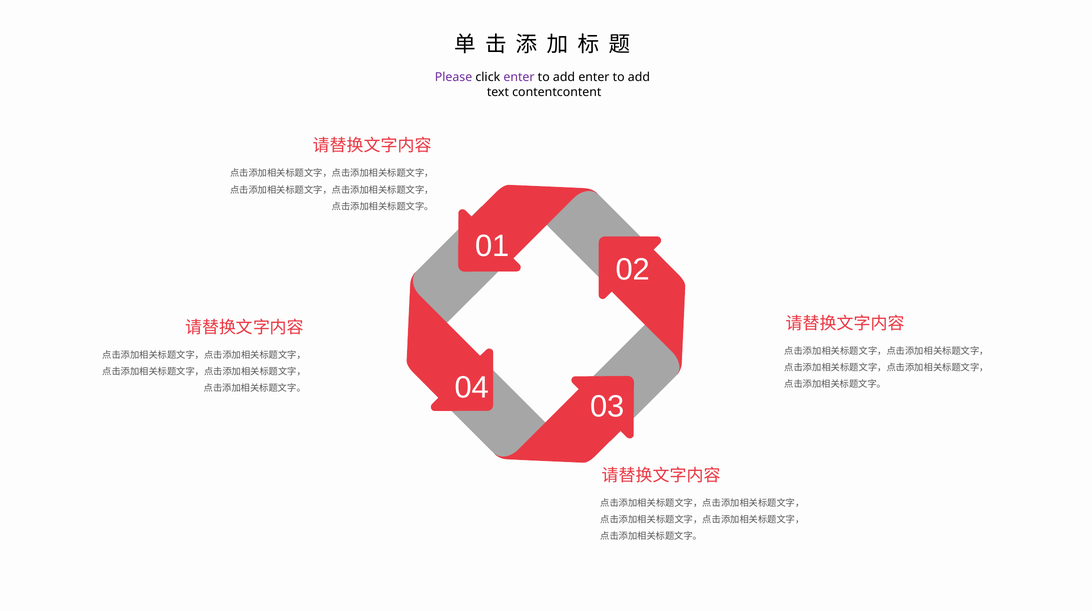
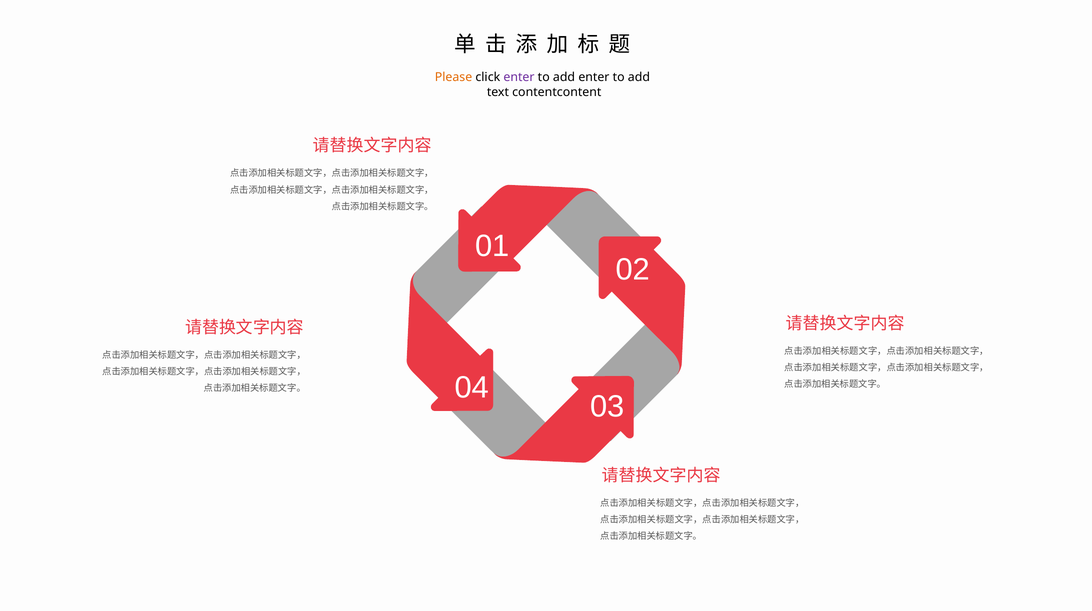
Please colour: purple -> orange (454, 77)
